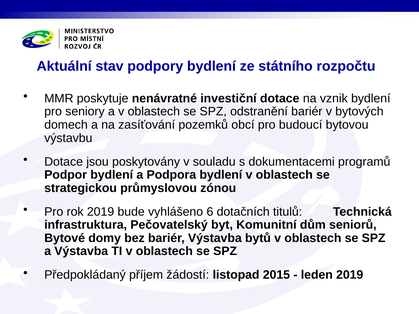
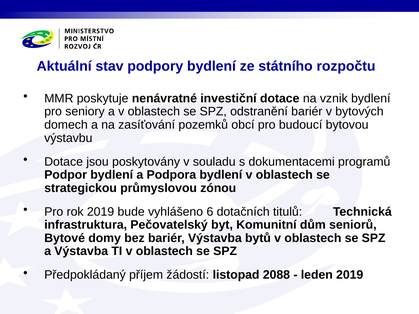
2015: 2015 -> 2088 (276, 275)
